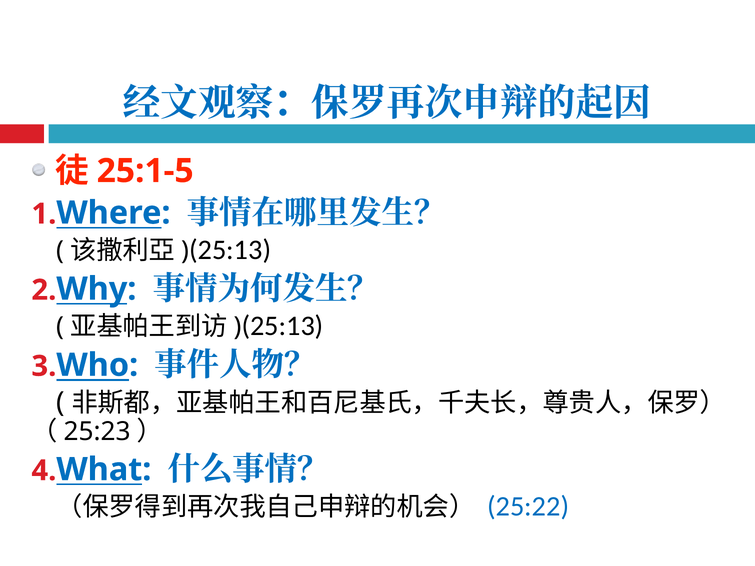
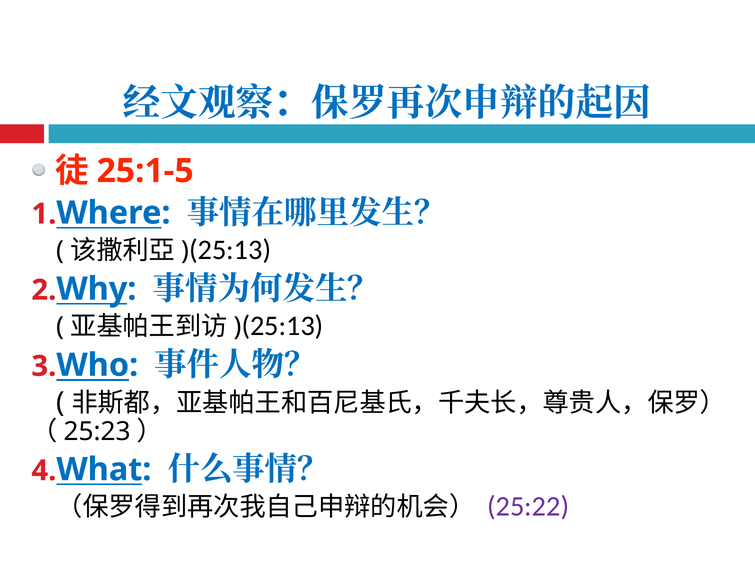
25:22 colour: blue -> purple (528, 507)
